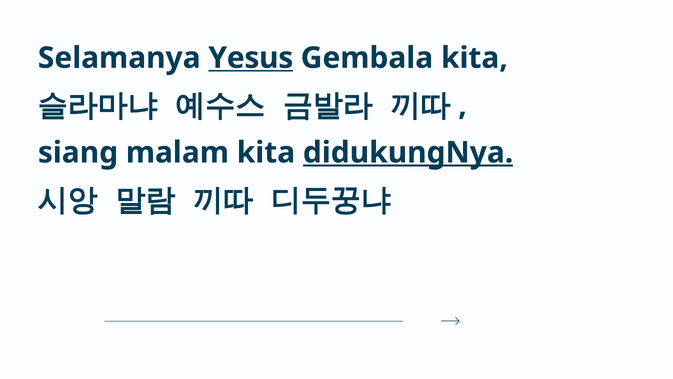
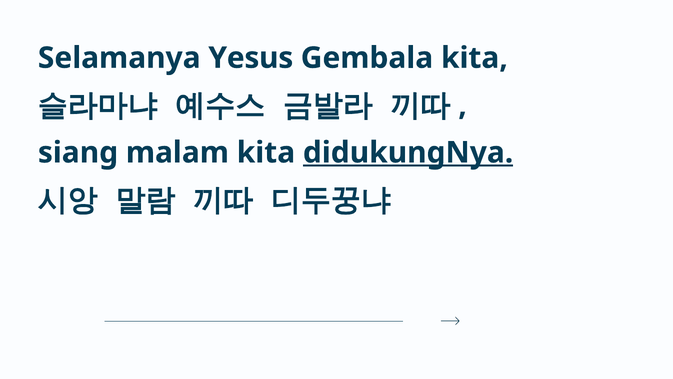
Yesus underline: present -> none (251, 58)
